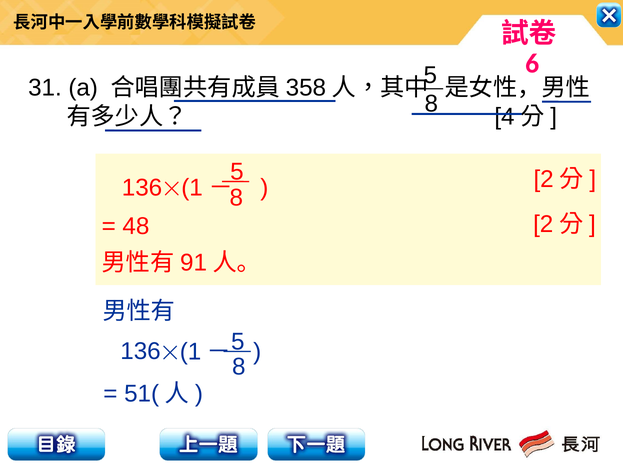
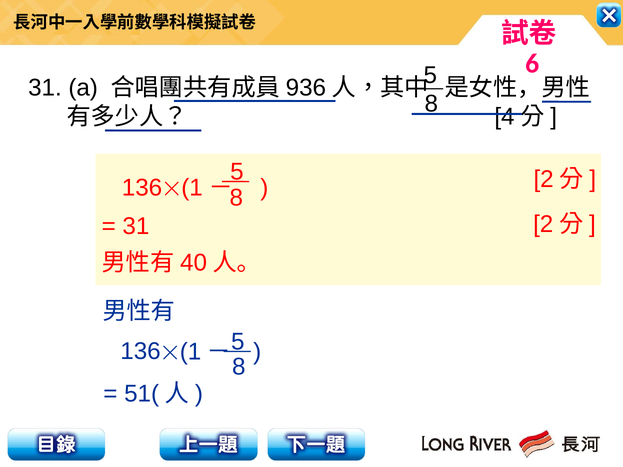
358: 358 -> 936 (306, 88)
48: 48 -> 31 (136, 226)
91: 91 -> 40 (194, 263)
